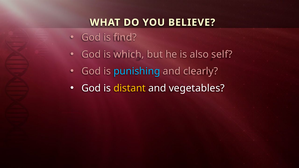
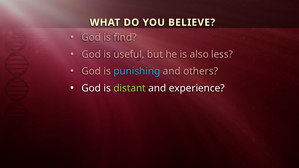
which: which -> useful (129, 54)
self: self -> less (222, 54)
clearly: clearly -> others (201, 71)
distant colour: yellow -> light green (130, 88)
vegetables: vegetables -> experience (197, 88)
